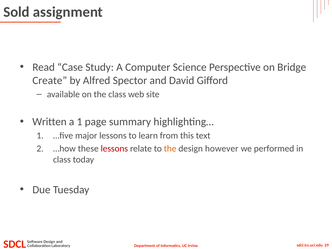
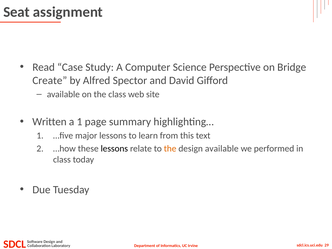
Sold: Sold -> Seat (17, 12)
lessons colour: red -> black (114, 149)
design however: however -> available (222, 149)
